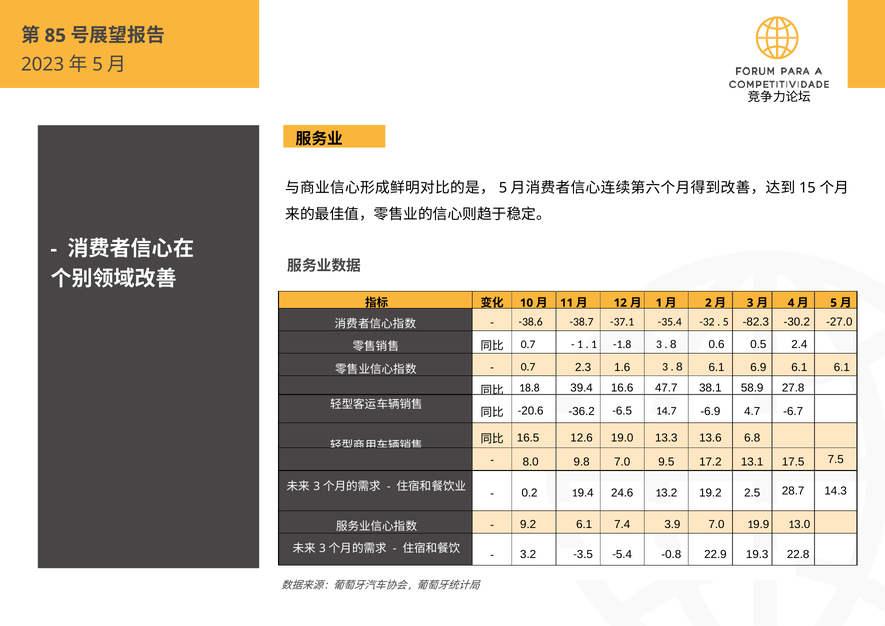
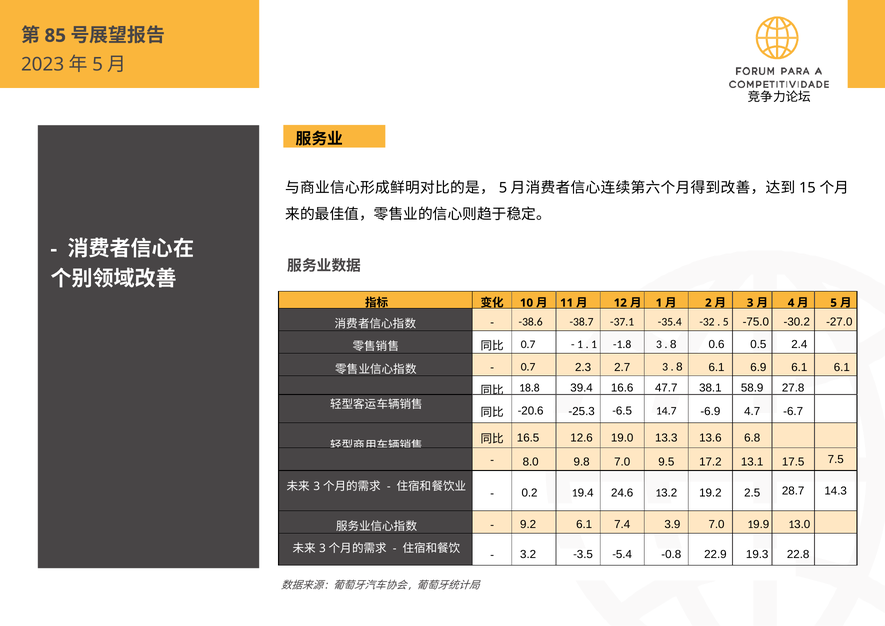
-82.3: -82.3 -> -75.0 (756, 322)
1.6: 1.6 -> 2.7 (622, 367)
-36.2: -36.2 -> -25.3 (582, 411)
